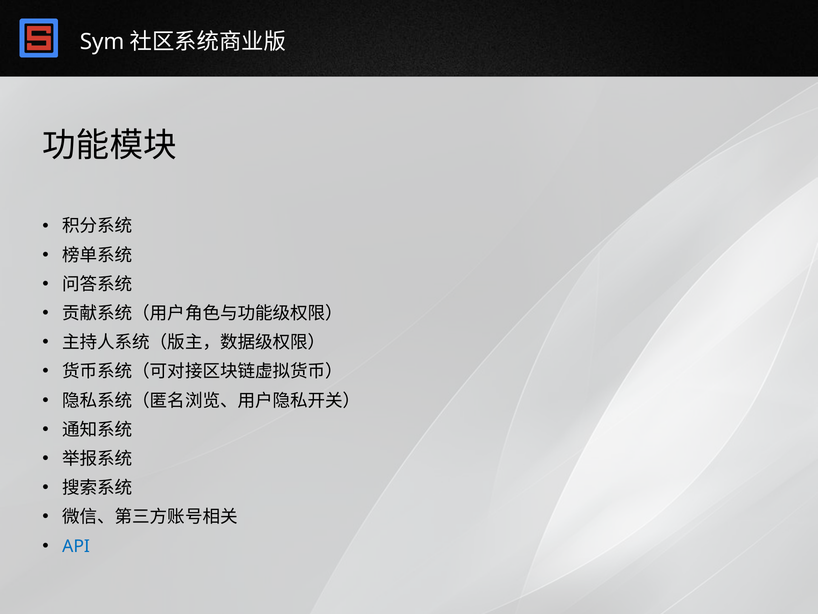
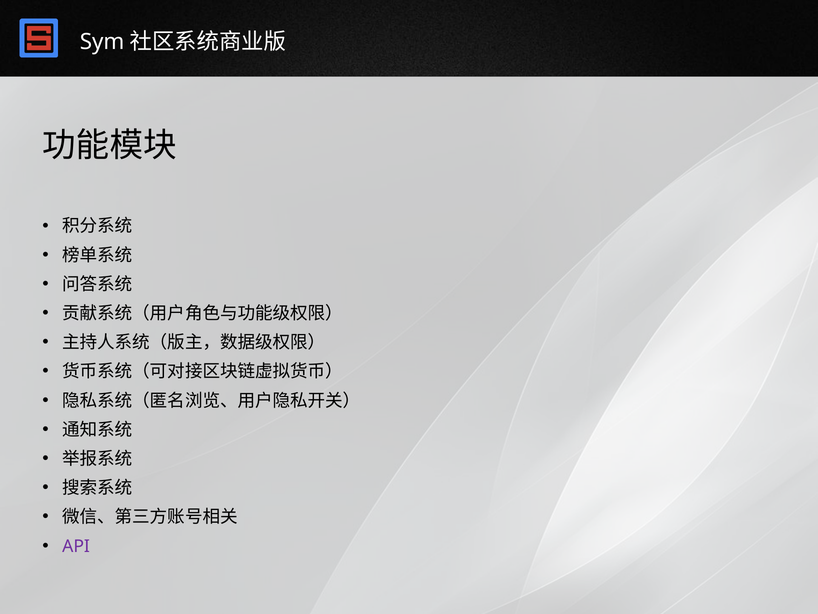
API colour: blue -> purple (76, 546)
